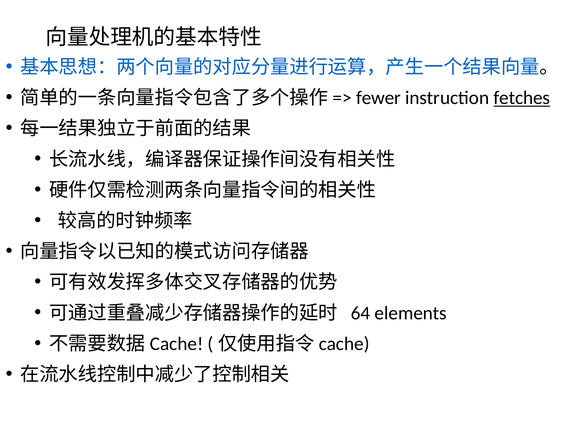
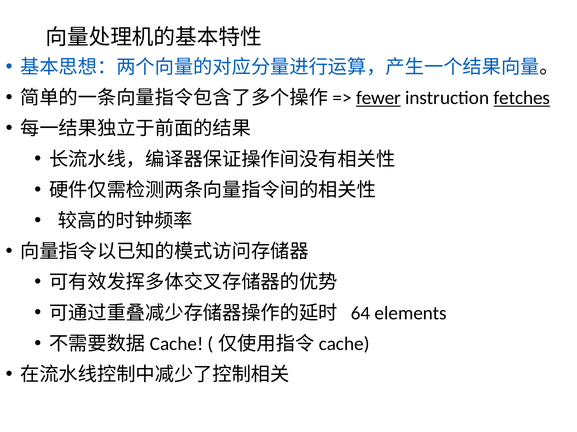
fewer underline: none -> present (378, 98)
